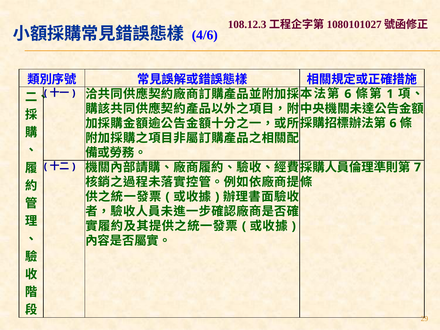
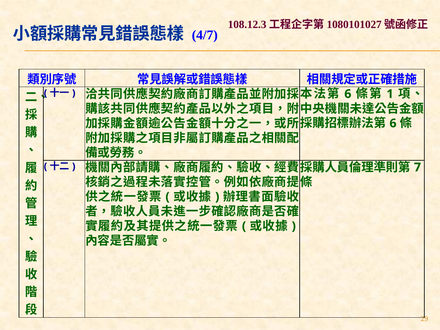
4/6: 4/6 -> 4/7 (205, 35)
